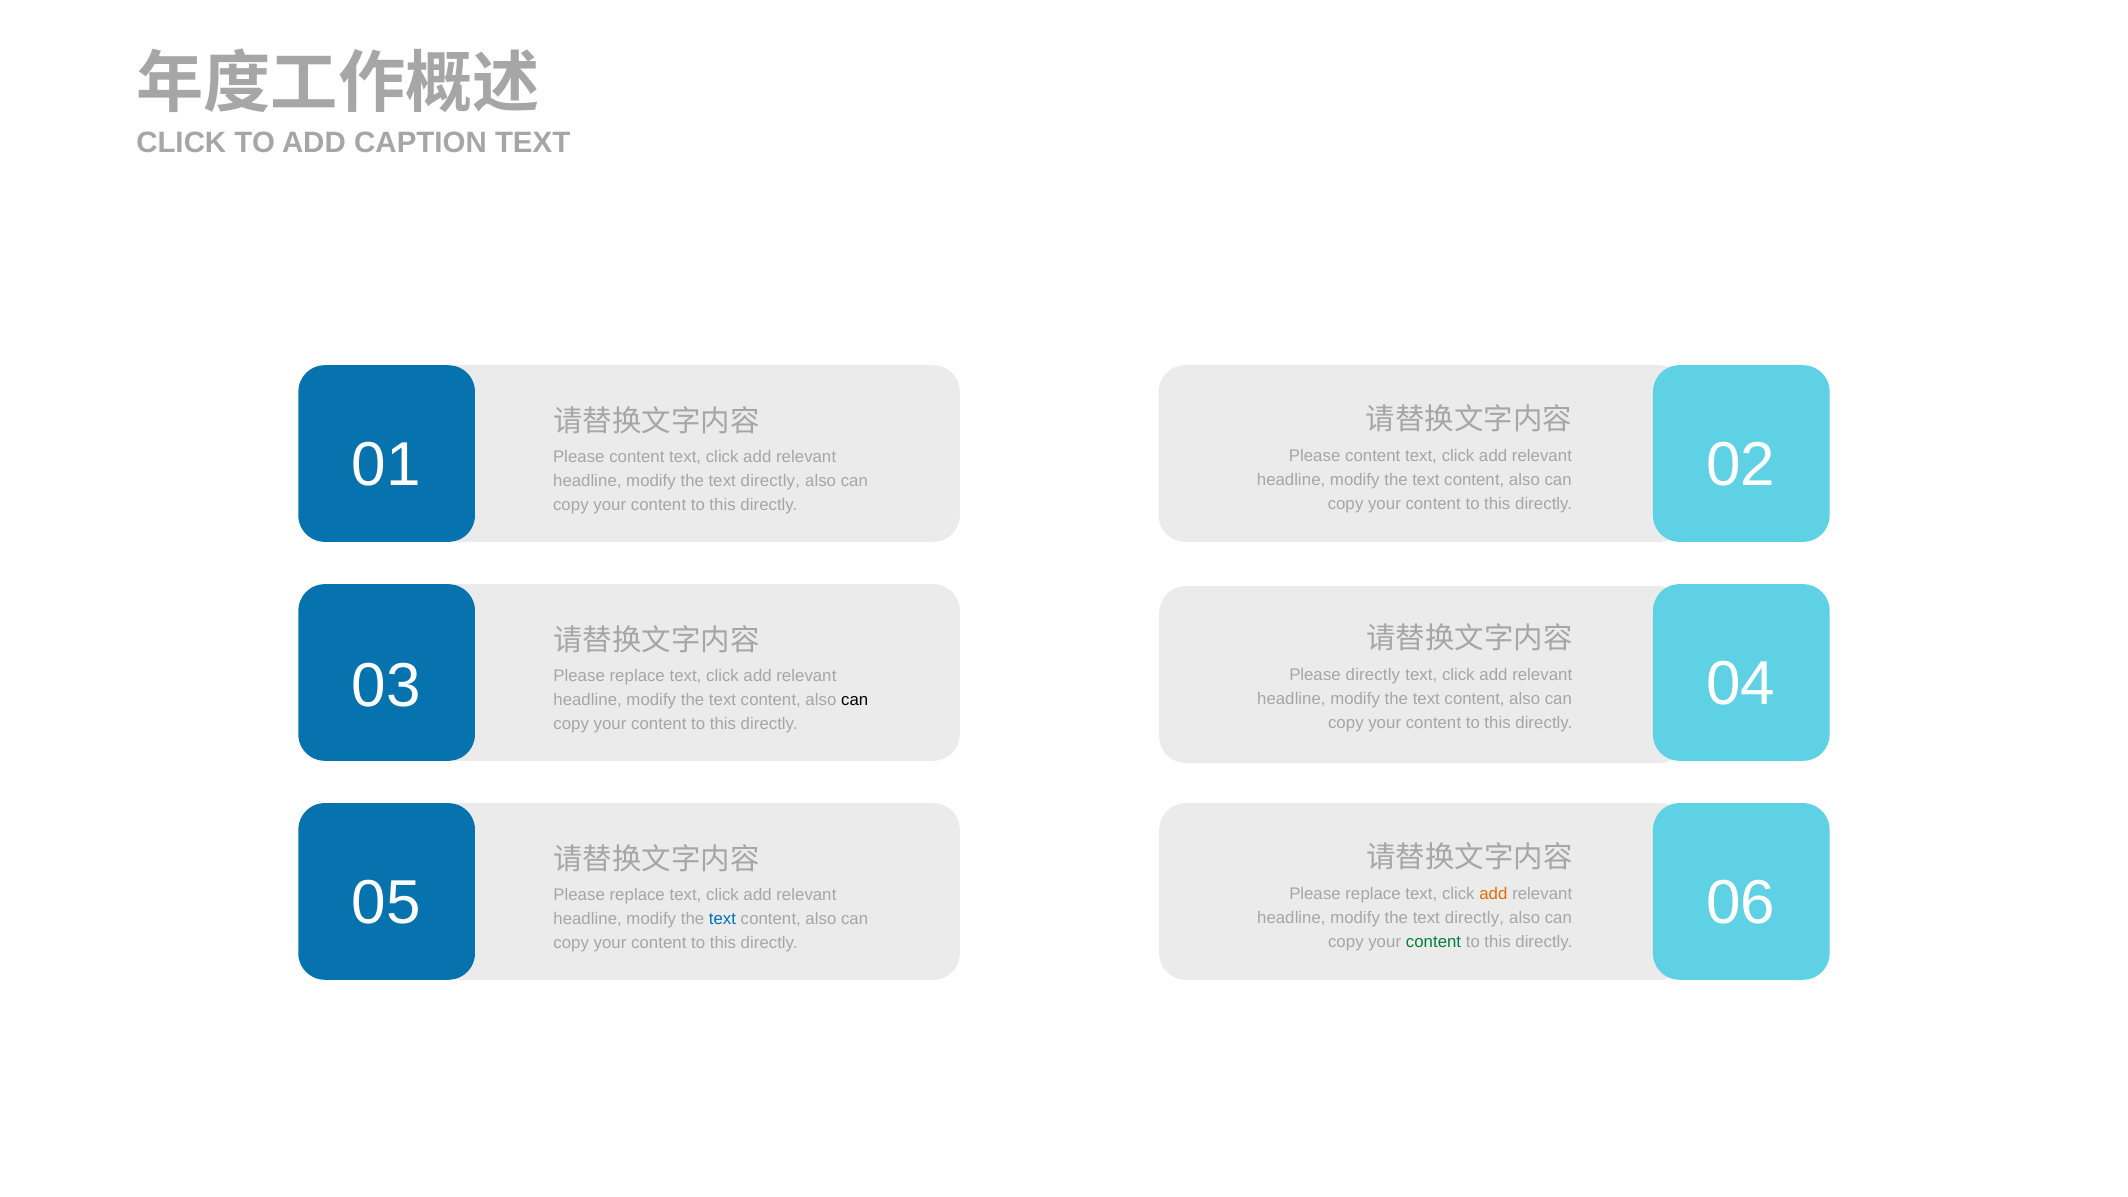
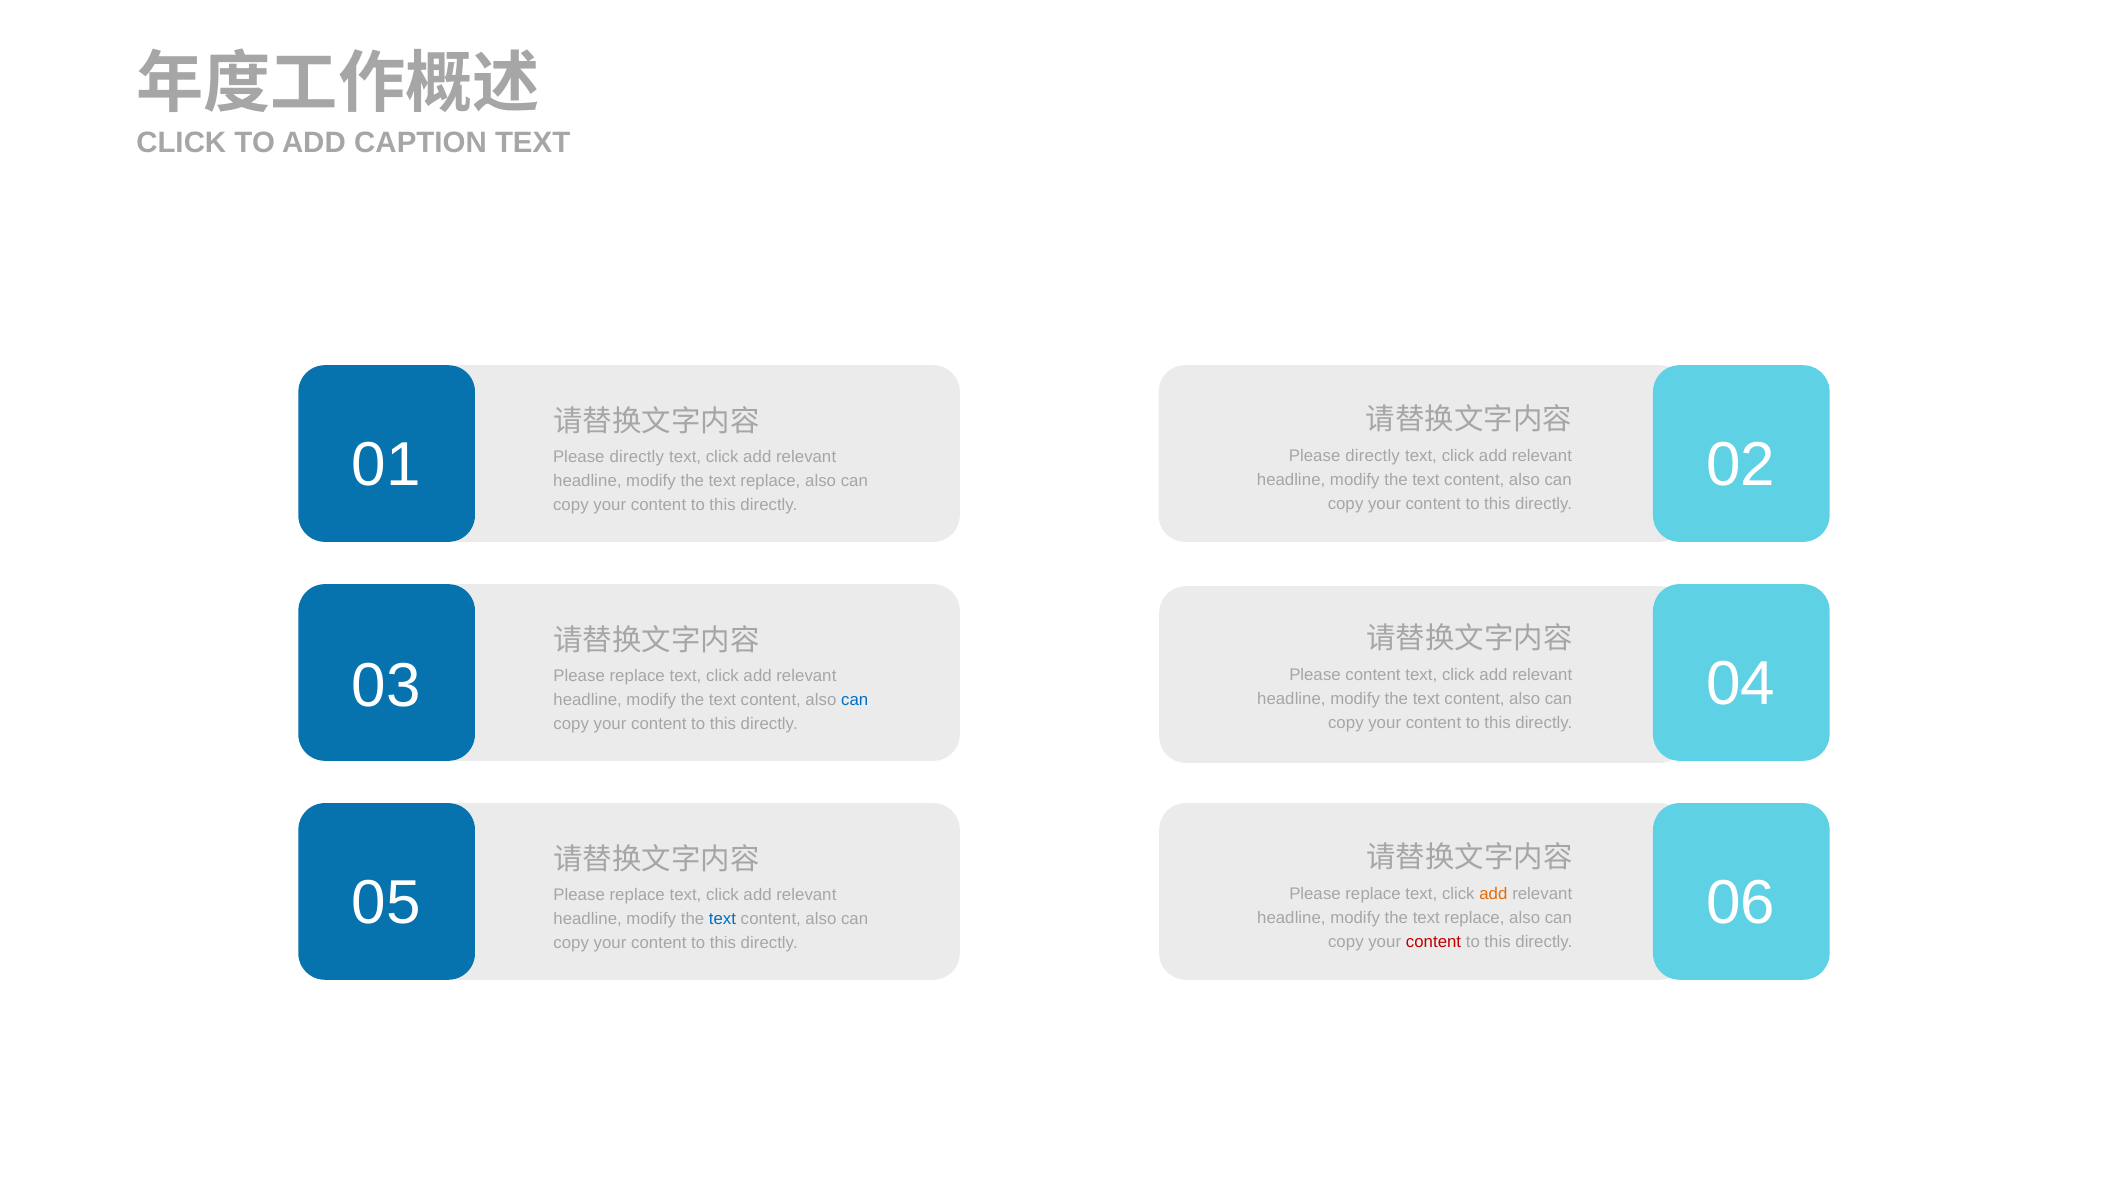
content: content -> directly (1373, 456)
content: content -> directly (637, 457)
directly: directly -> replace (770, 481)
Please directly: directly -> content (1373, 675)
can colour: black -> blue (855, 700)
directly: directly -> replace (1474, 918)
content colour: green -> red (1434, 942)
